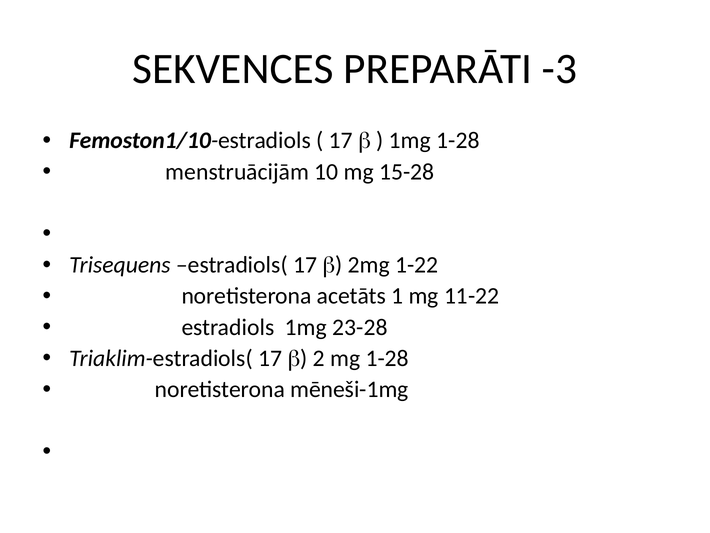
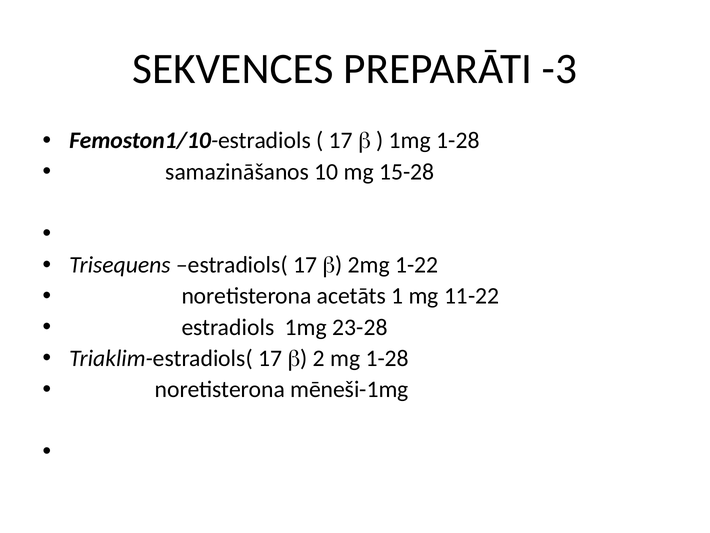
menstruācijām: menstruācijām -> samazināšanos (237, 172)
